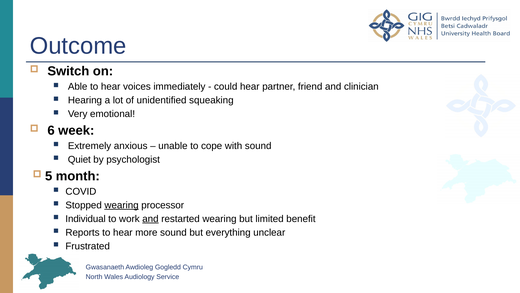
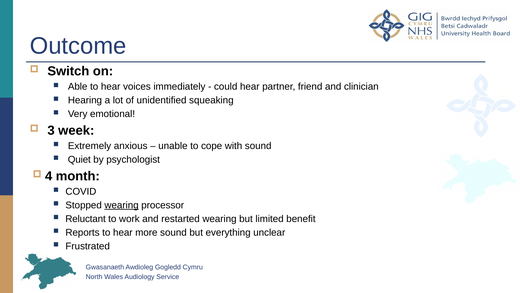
6: 6 -> 3 (51, 130)
5: 5 -> 4 (49, 176)
Individual: Individual -> Reluctant (86, 218)
and underline: present -> none (150, 218)
